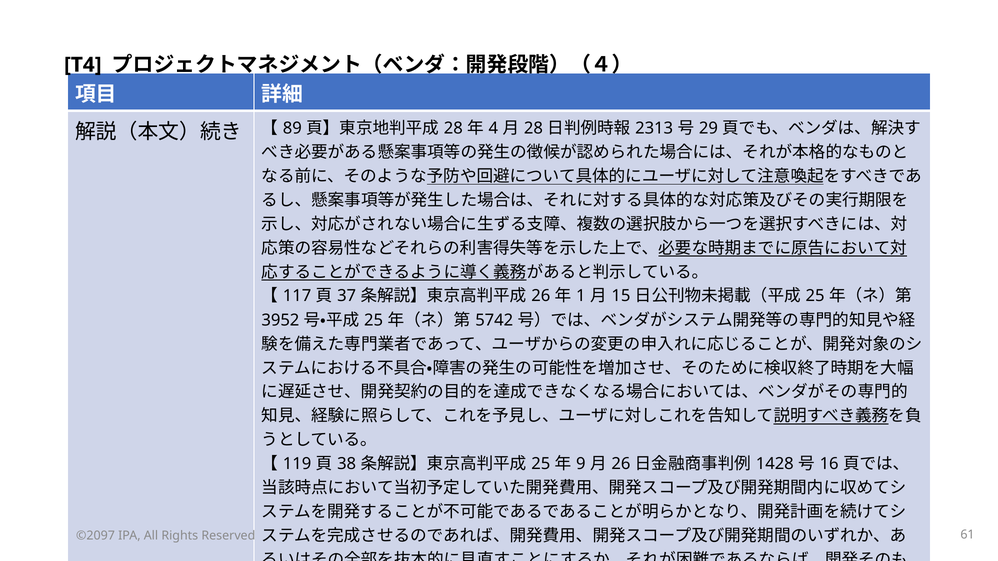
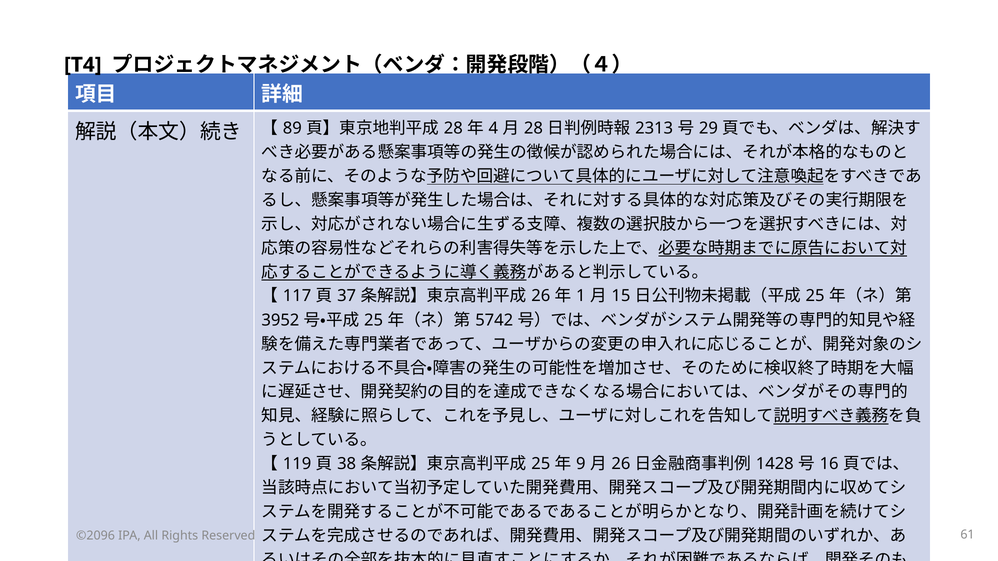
©2097: ©2097 -> ©2096 (95, 536)
